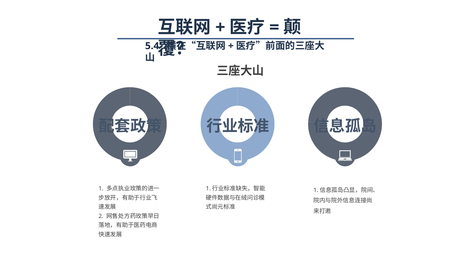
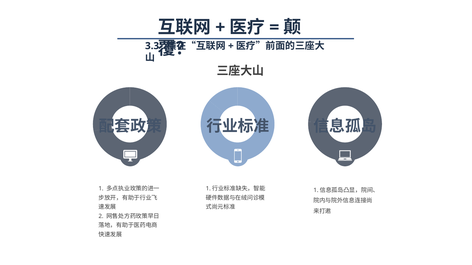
5.4: 5.4 -> 3.3 (152, 46)
